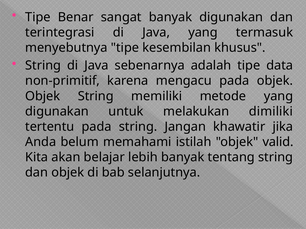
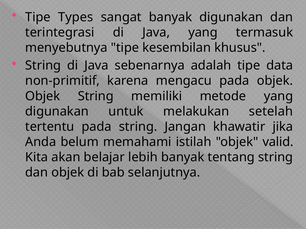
Benar: Benar -> Types (76, 17)
dimiliki: dimiliki -> setelah (271, 112)
